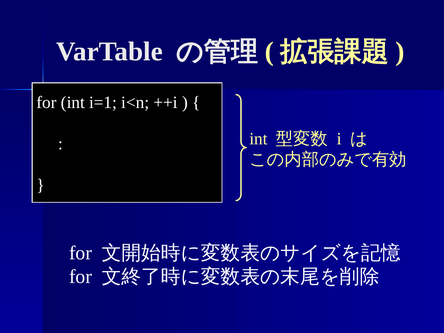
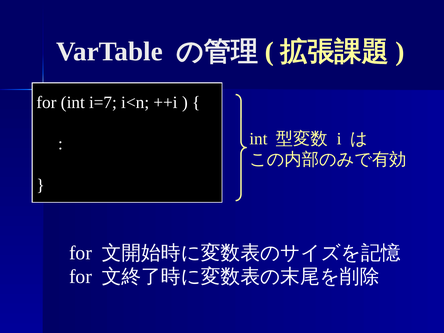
i=1: i=1 -> i=7 (103, 102)
